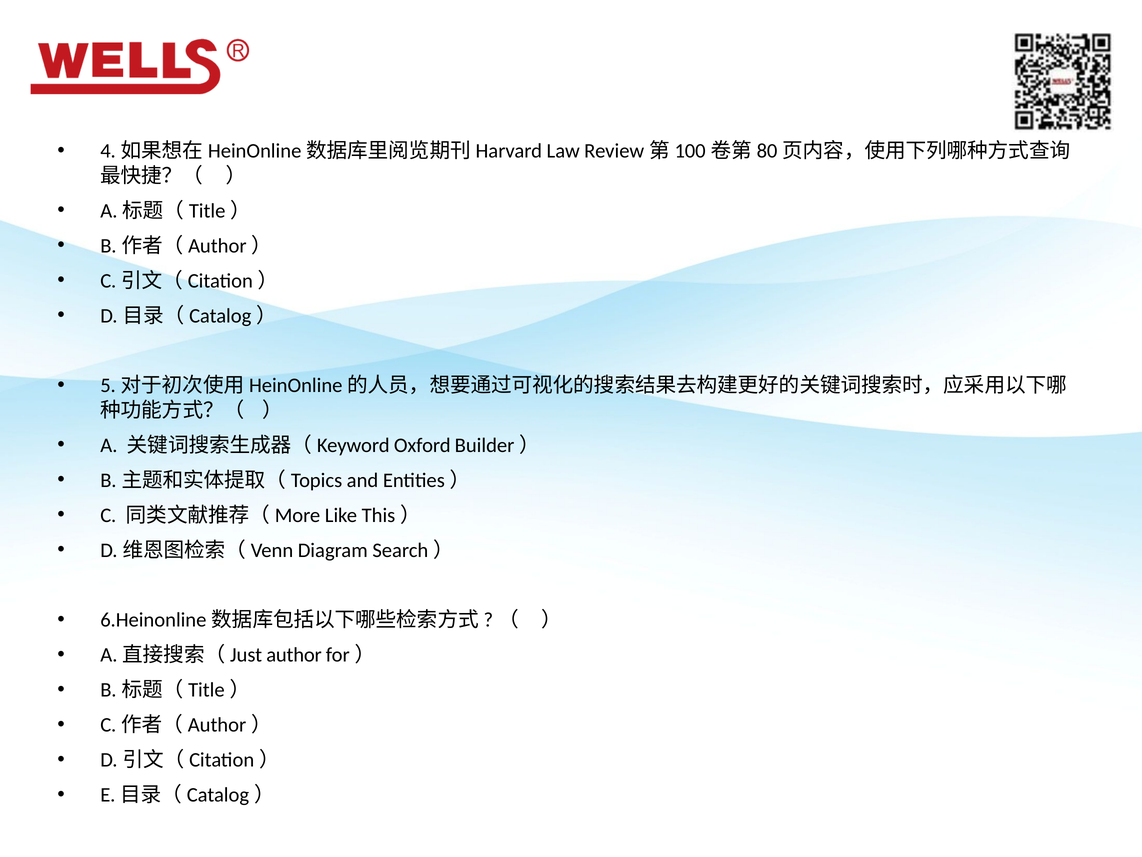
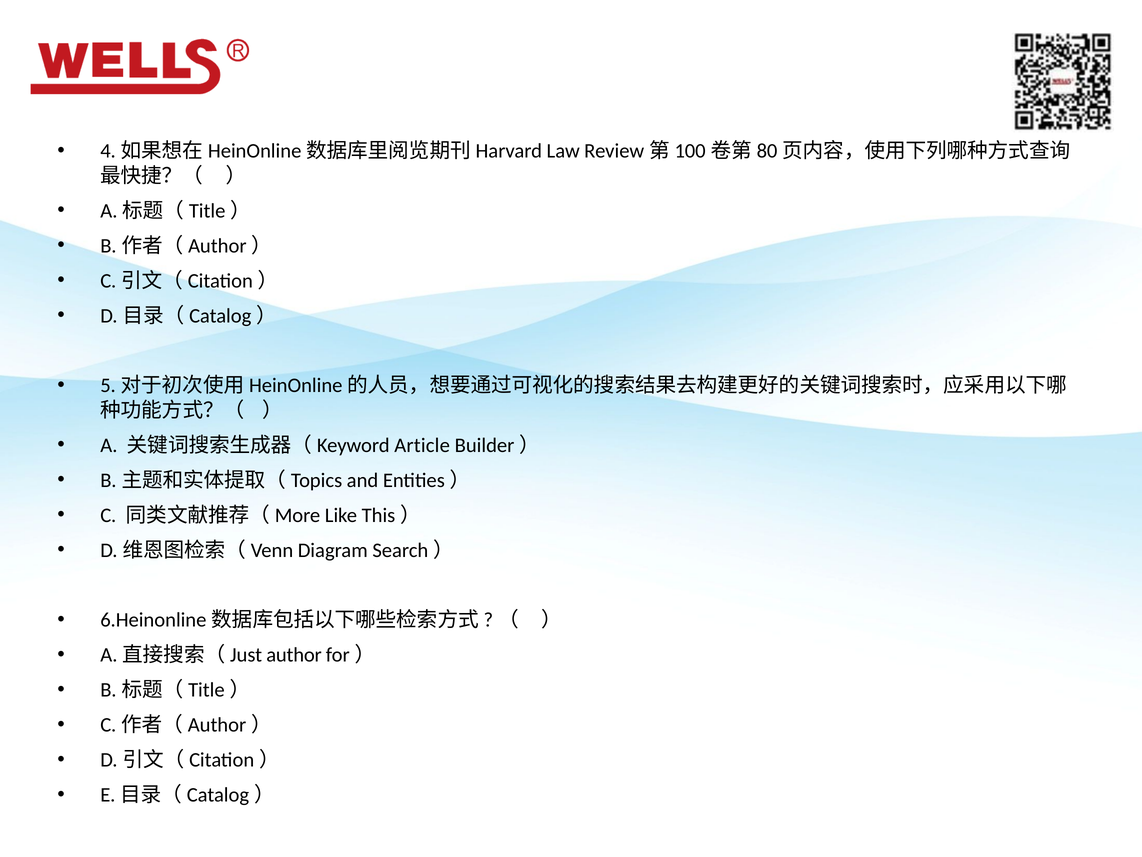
Oxford: Oxford -> Article (422, 445)
